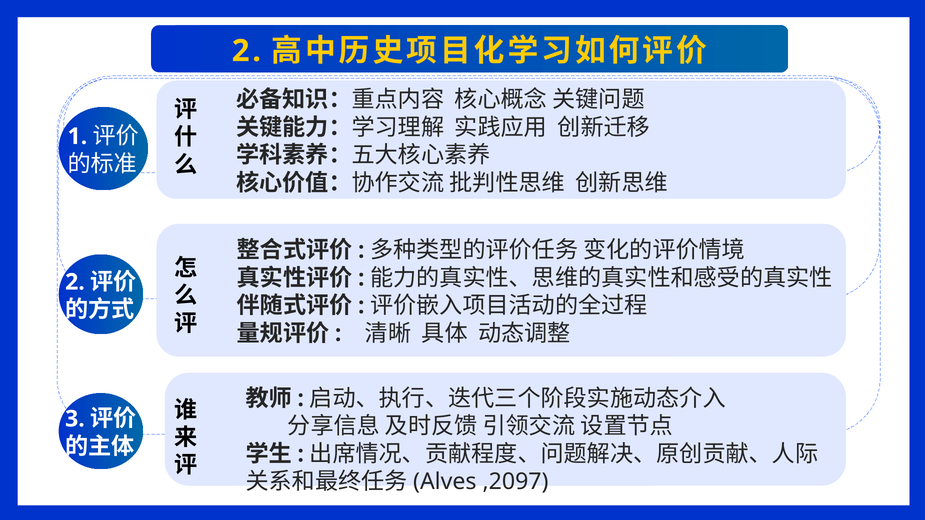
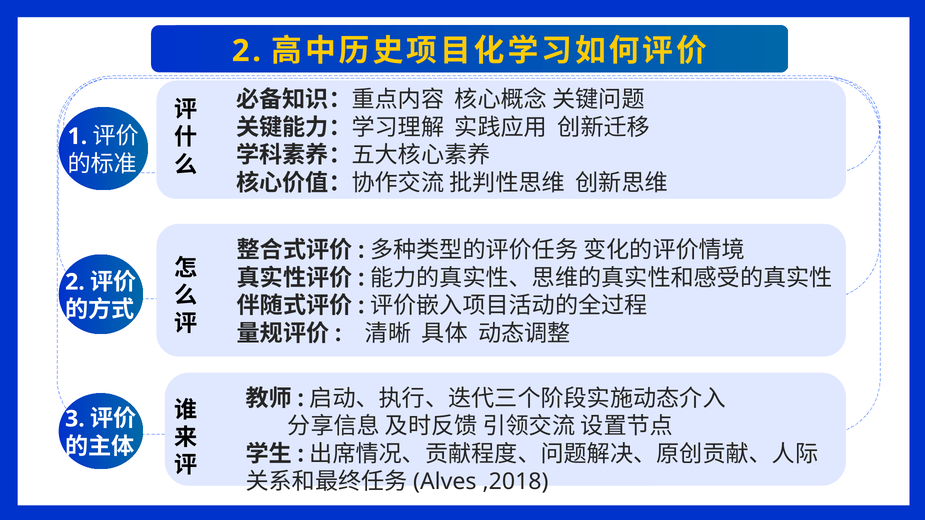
,2097: ,2097 -> ,2018 (516, 482)
